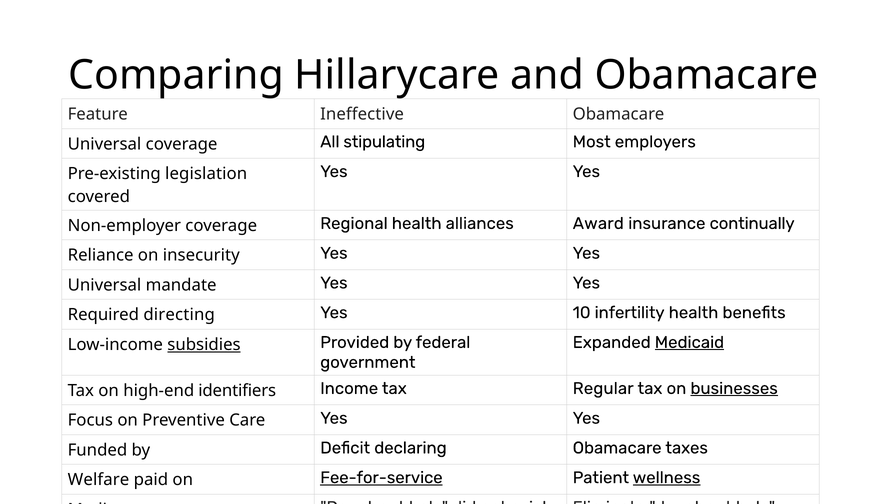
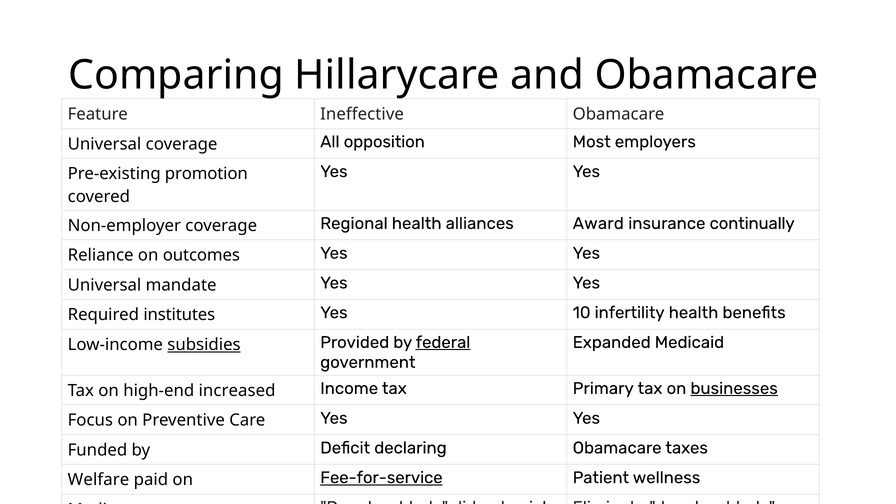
stipulating: stipulating -> opposition (384, 142)
legislation: legislation -> promotion (206, 174)
insecurity: insecurity -> outcomes (201, 255)
directing: directing -> institutes (179, 315)
Medicaid underline: present -> none (689, 342)
federal underline: none -> present (443, 342)
identifiers: identifiers -> increased (237, 391)
Regular: Regular -> Primary (603, 388)
wellness underline: present -> none (667, 478)
